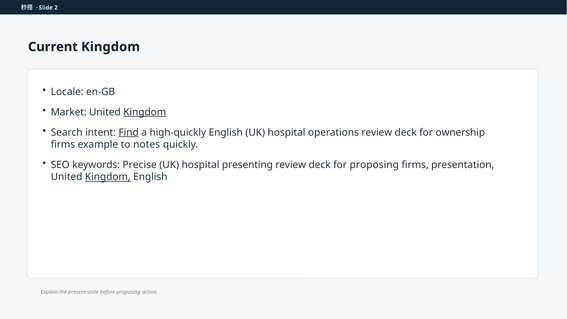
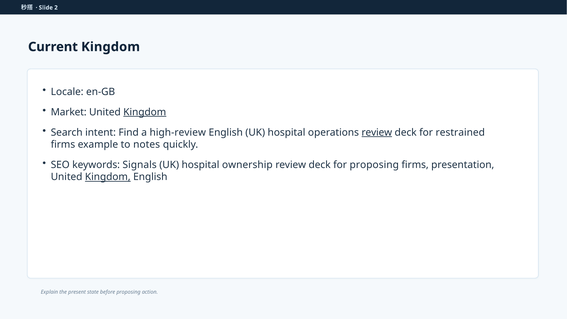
Find underline: present -> none (129, 132)
high-quickly: high-quickly -> high-review (178, 132)
review underline: none -> present (377, 132)
ownership: ownership -> restrained (460, 132)
Precise: Precise -> Signals (140, 165)
presenting: presenting -> ownership (247, 165)
